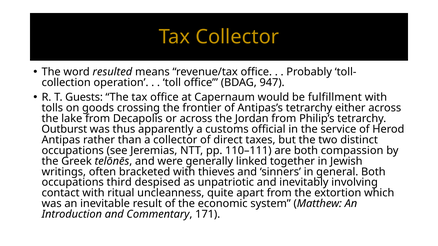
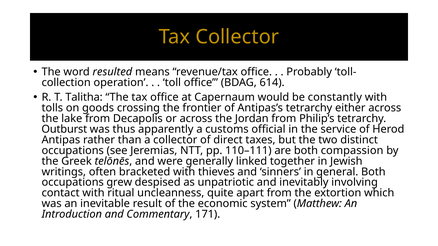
947: 947 -> 614 (272, 83)
Guests: Guests -> Talitha (84, 98)
fulfillment: fulfillment -> constantly (335, 98)
third: third -> grew (119, 183)
